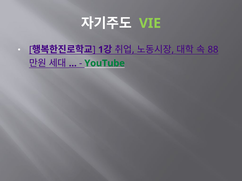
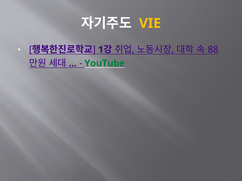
VIE colour: light green -> yellow (150, 23)
